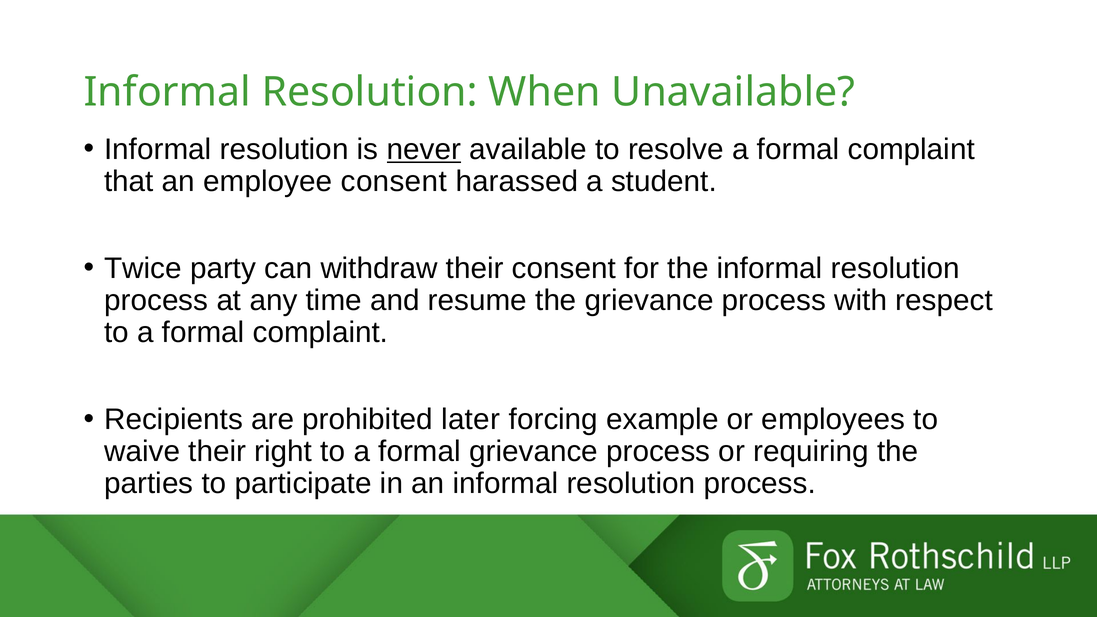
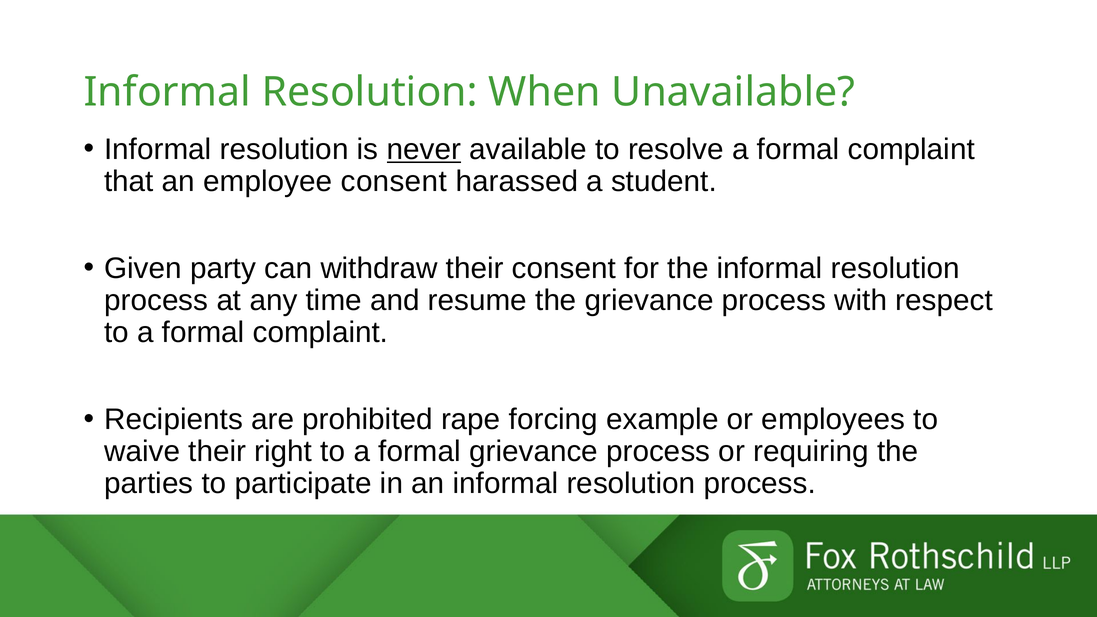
Twice: Twice -> Given (143, 268)
later: later -> rape (471, 419)
